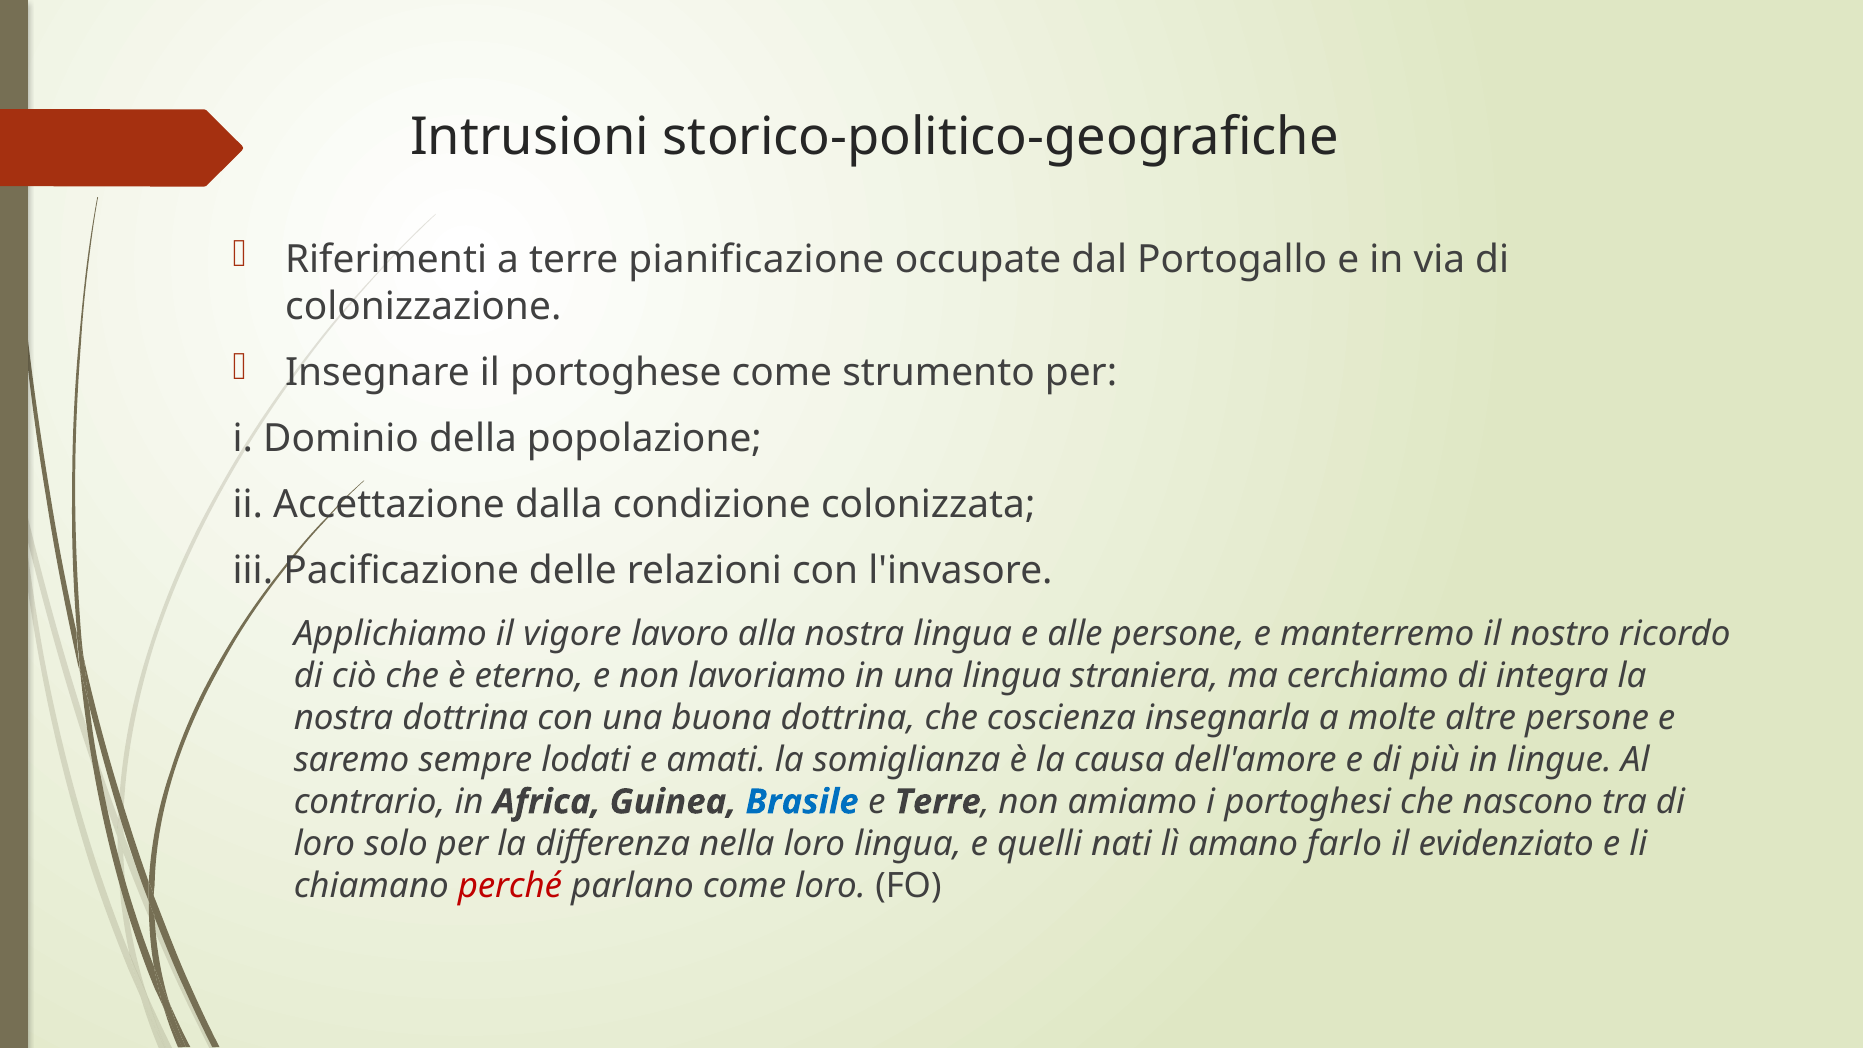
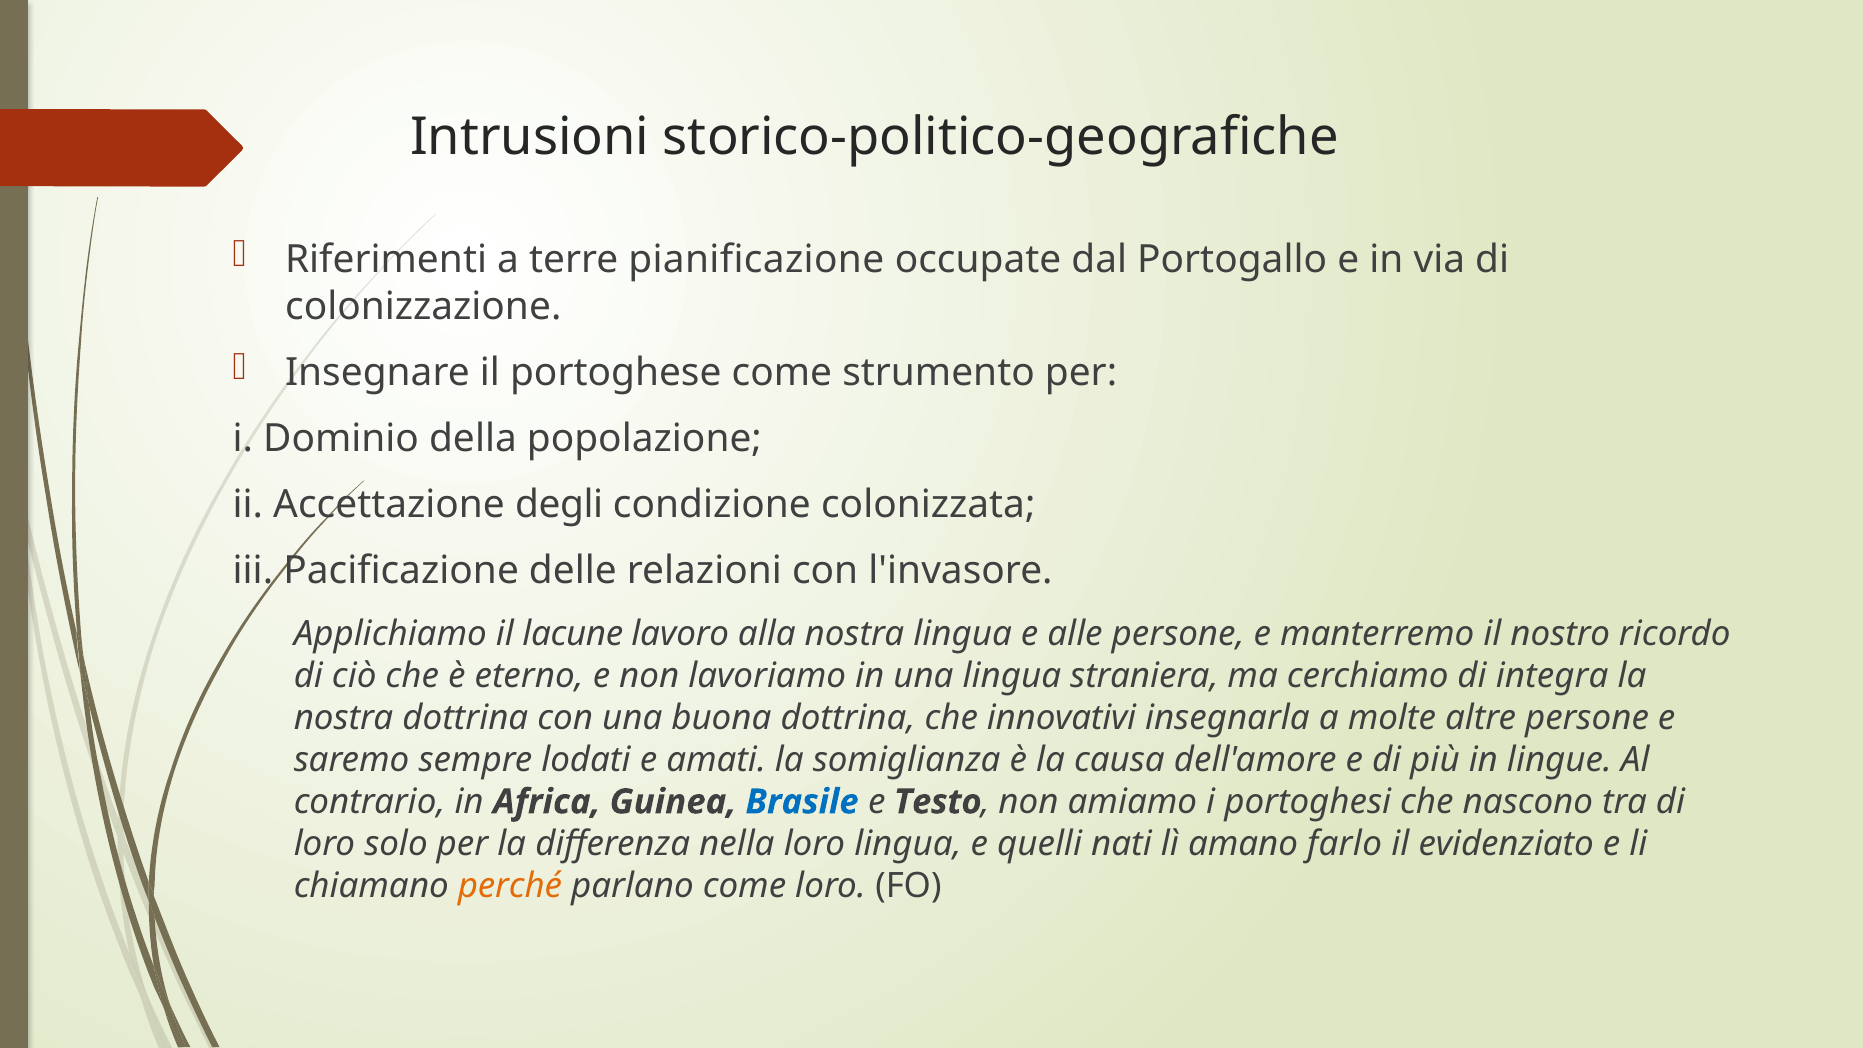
dalla: dalla -> degli (559, 505)
vigore: vigore -> lacune (573, 634)
coscienza: coscienza -> innovativi (1062, 718)
e Terre: Terre -> Testo (938, 802)
perché colour: red -> orange (510, 886)
